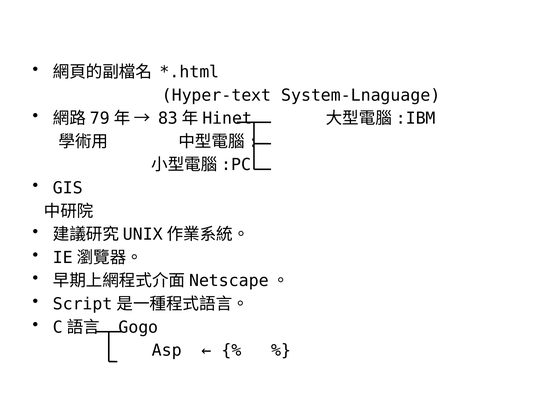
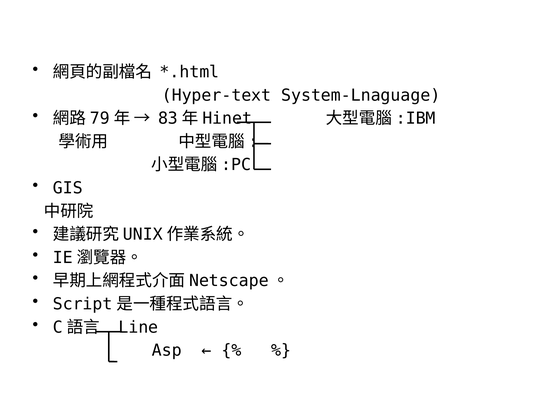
Gogo: Gogo -> Line (138, 327)
